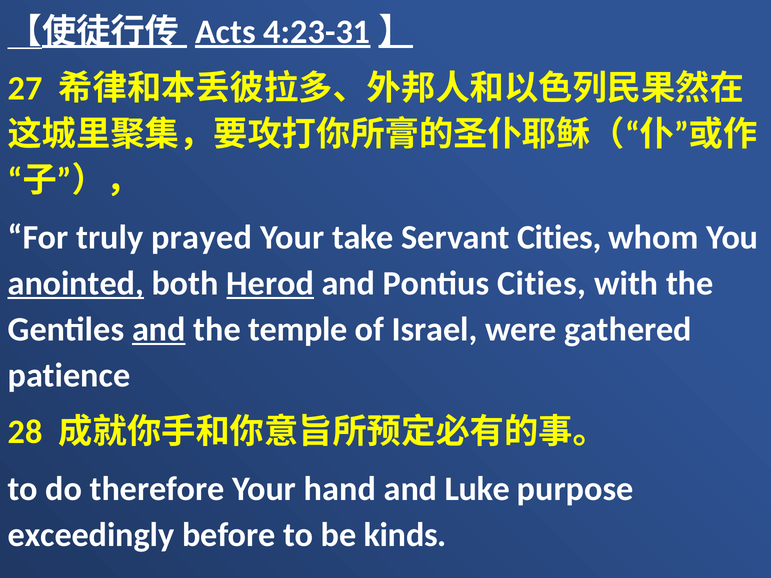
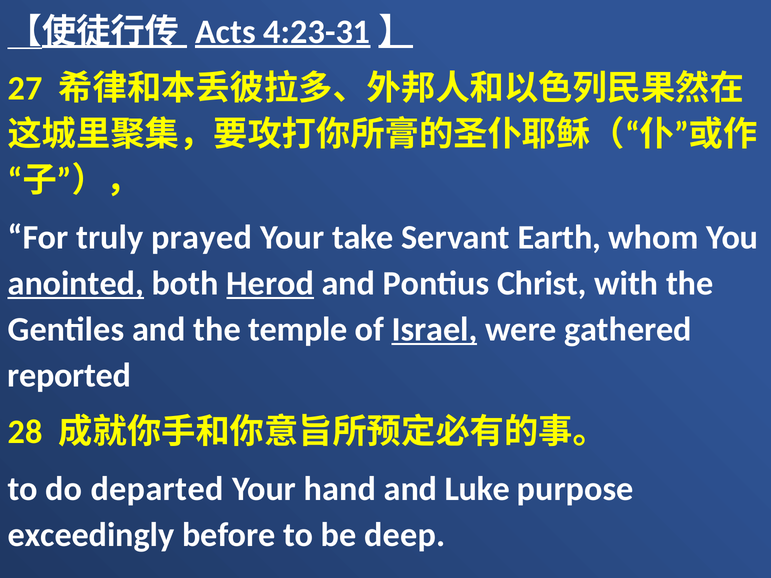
Servant Cities: Cities -> Earth (559, 237)
Pontius Cities: Cities -> Christ (542, 283)
and underline: present -> none (159, 329)
Israel underline: none -> present (434, 329)
patience: patience -> reported (69, 375)
therefore: therefore -> departed (157, 489)
kinds: kinds -> deep (405, 535)
